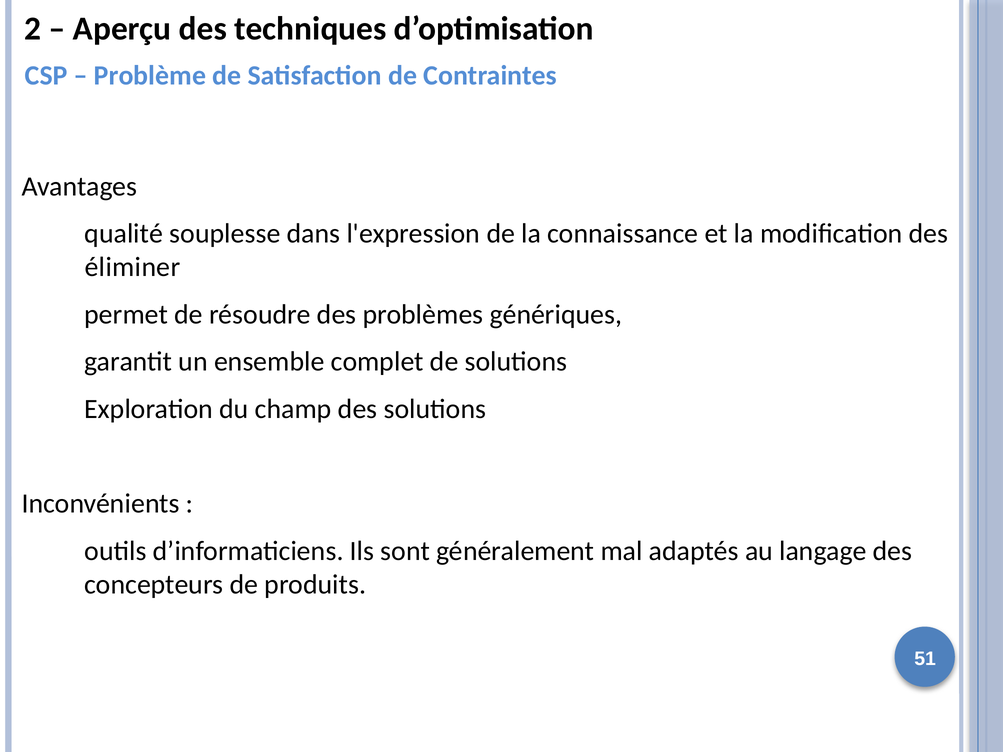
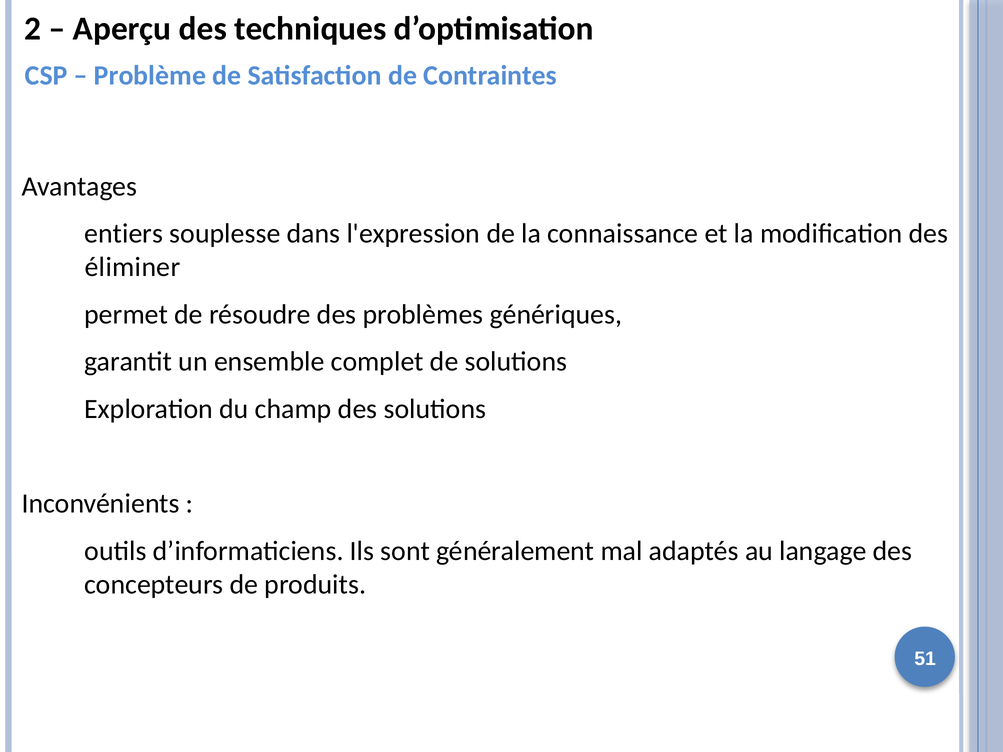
qualité: qualité -> entiers (124, 234)
